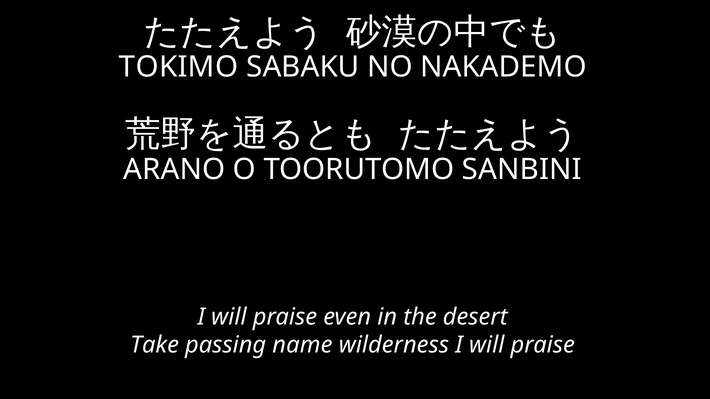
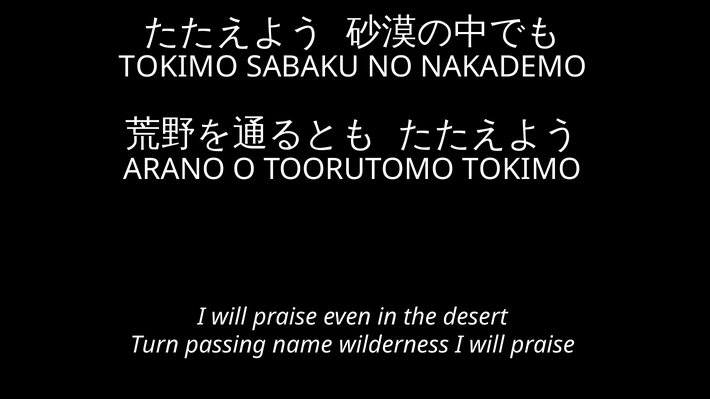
TOORUTOMO SANBINI: SANBINI -> TOKIMO (522, 169)
Take: Take -> Turn (155, 345)
